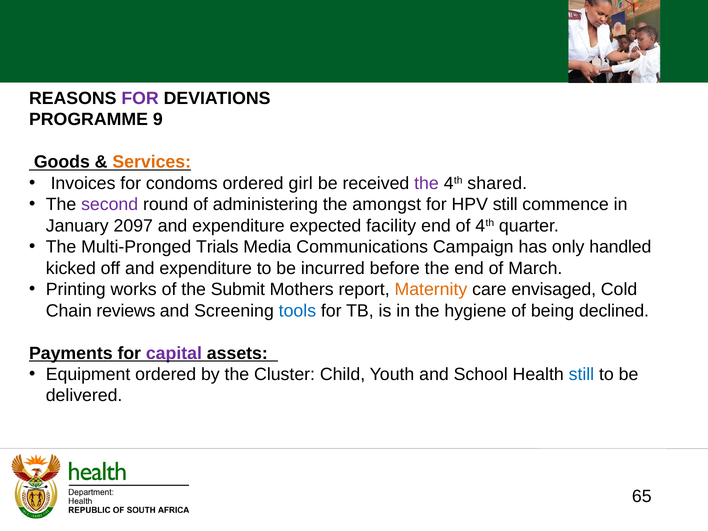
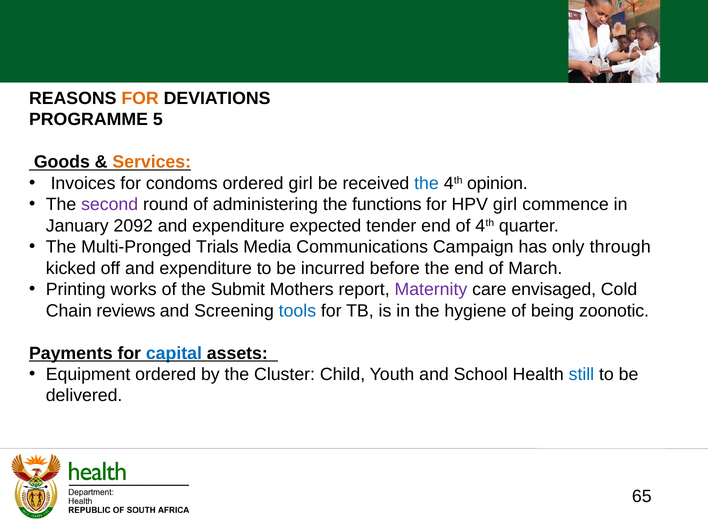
FOR colour: purple -> orange (140, 98)
9: 9 -> 5 (158, 120)
the colour: purple -> blue (427, 183)
shared: shared -> opinion (497, 183)
amongst: amongst -> functions (387, 204)
HPV still: still -> girl (505, 204)
2097: 2097 -> 2092 (133, 226)
facility: facility -> tender (391, 226)
handled: handled -> through (620, 247)
Maternity colour: orange -> purple (431, 289)
declined: declined -> zoonotic (614, 311)
capital colour: purple -> blue (174, 353)
